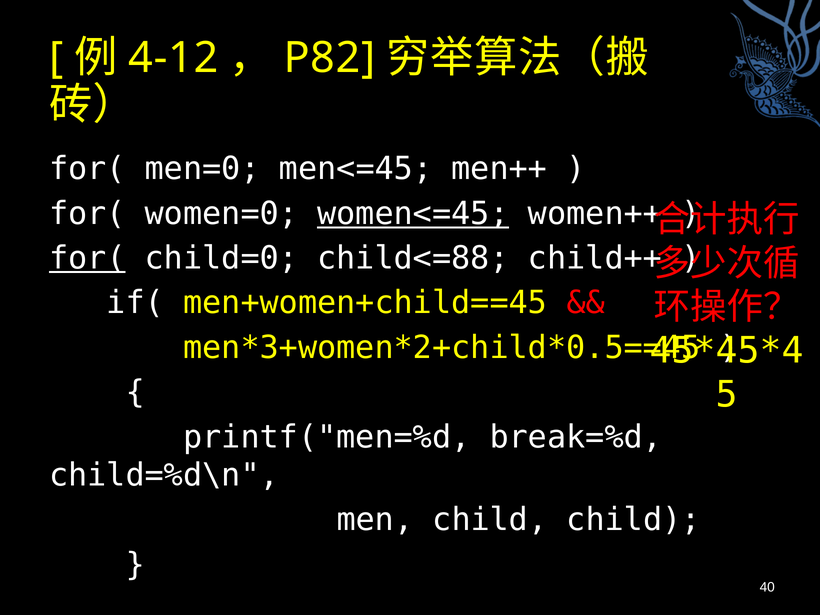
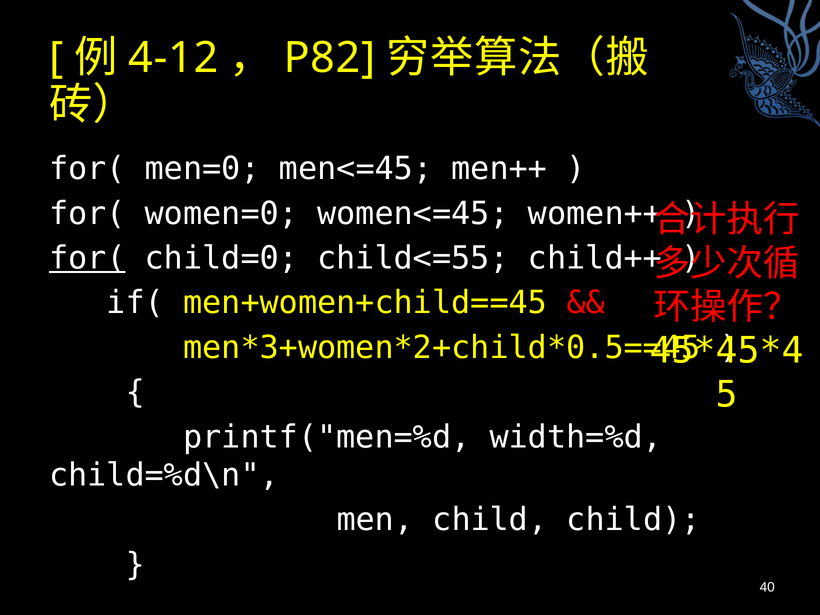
women<=45 underline: present -> none (413, 214)
child<=88: child<=88 -> child<=55 (413, 258)
break=%d: break=%d -> width=%d (576, 437)
